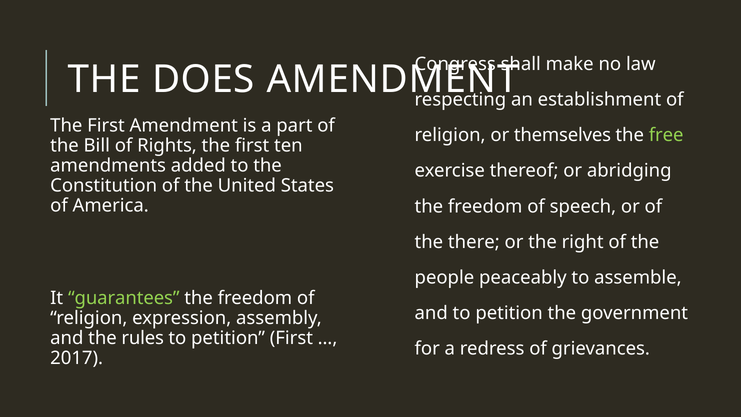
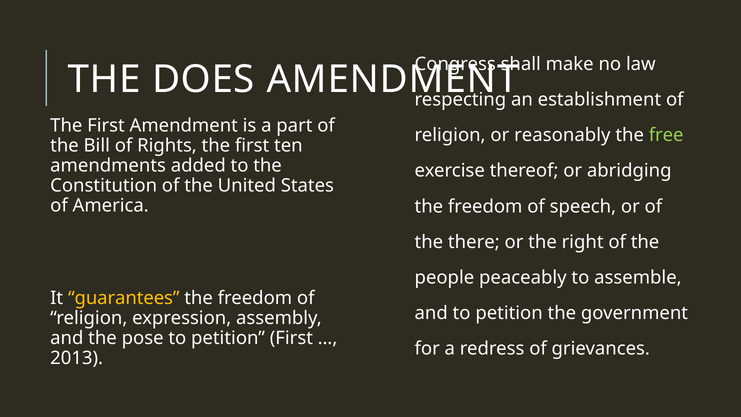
themselves: themselves -> reasonably (562, 135)
guarantees colour: light green -> yellow (124, 298)
rules: rules -> pose (143, 338)
2017: 2017 -> 2013 (77, 358)
